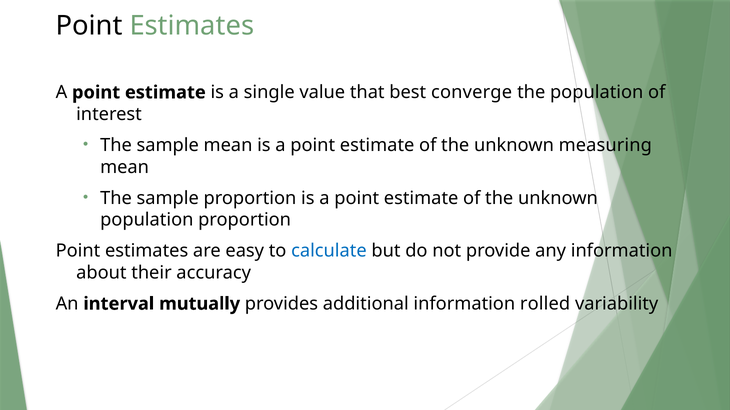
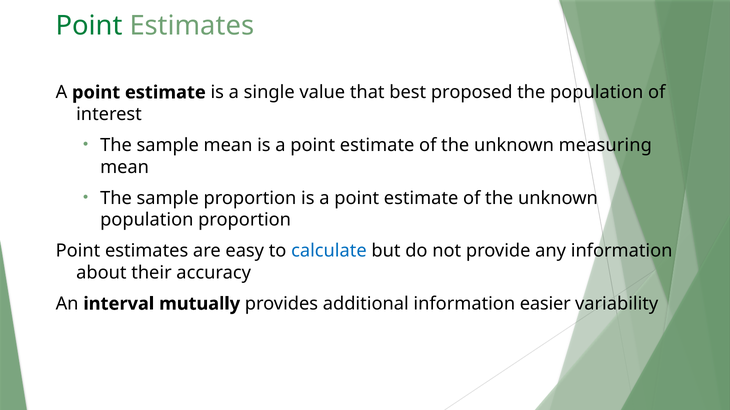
Point colour: black -> green (89, 26)
converge: converge -> proposed (472, 93)
rolled: rolled -> easier (545, 304)
